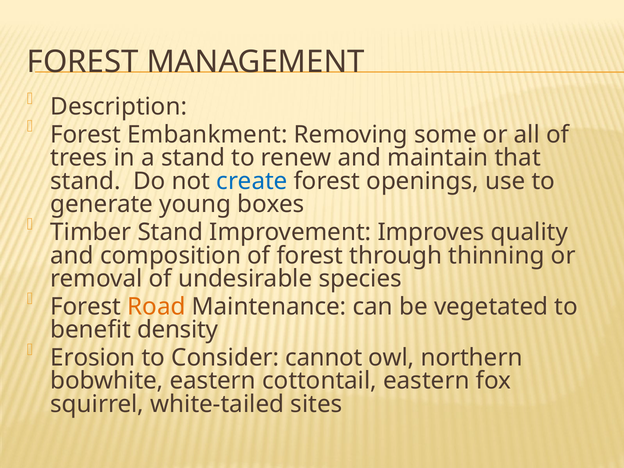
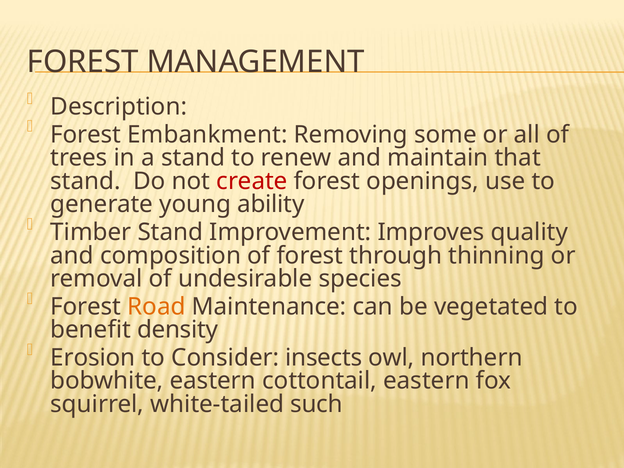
create colour: blue -> red (252, 181)
boxes: boxes -> ability (271, 204)
cannot: cannot -> insects (324, 358)
sites: sites -> such (317, 404)
